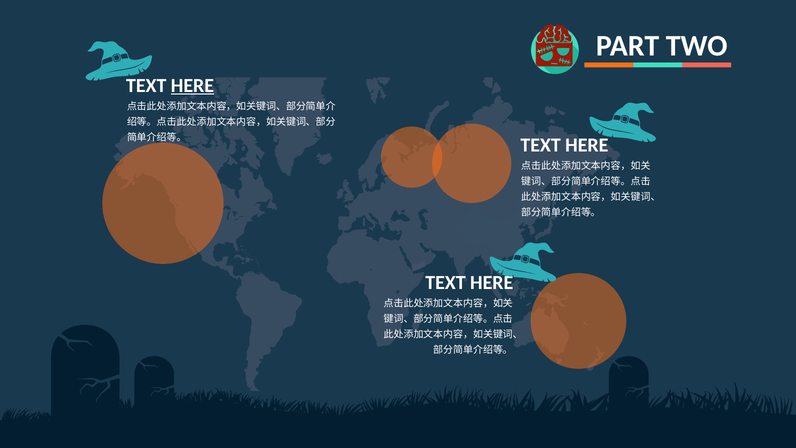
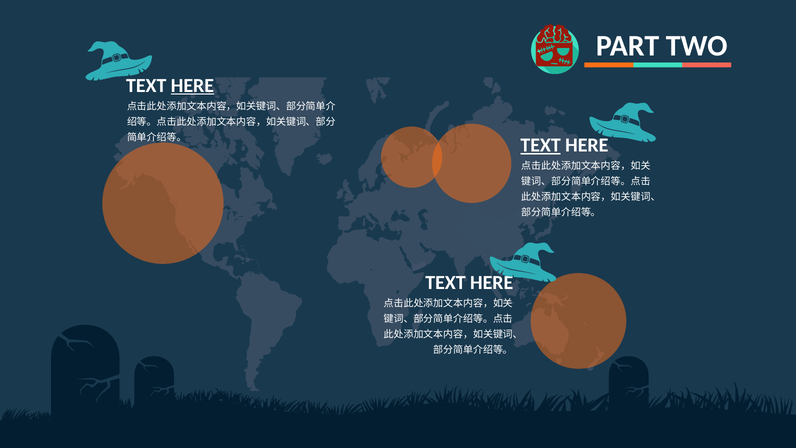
TEXT underline: none -> present (541, 145)
